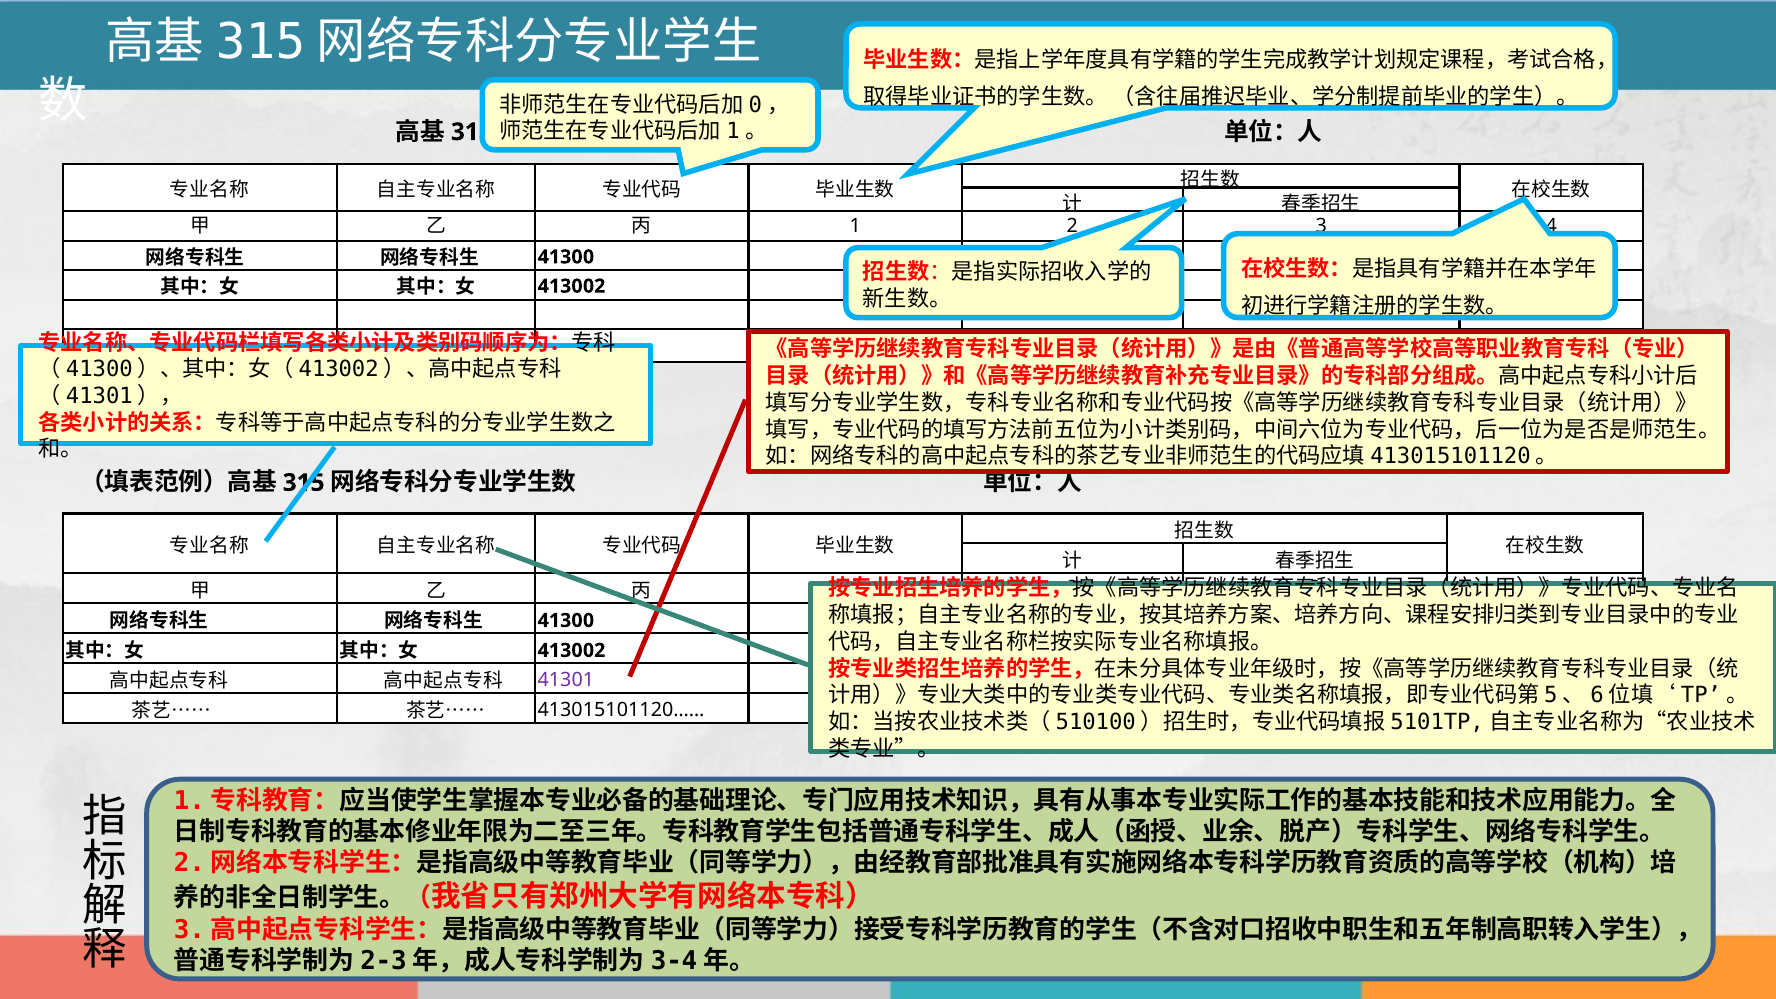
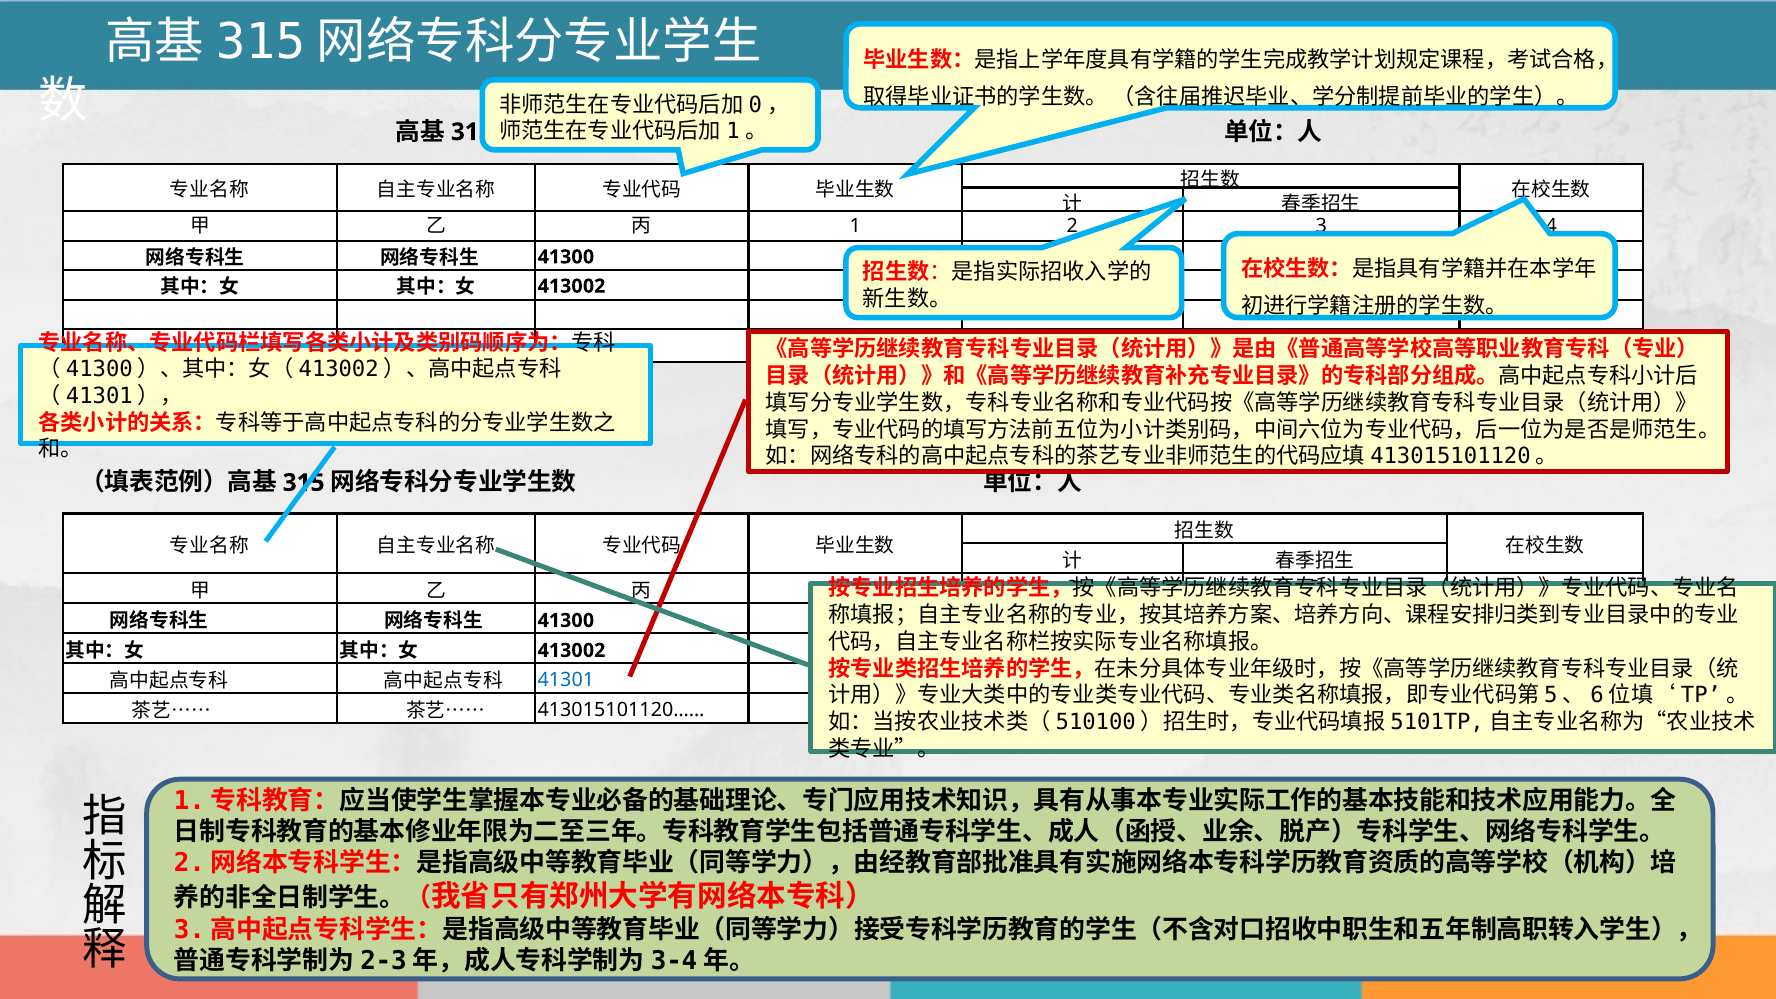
41301 colour: purple -> blue (566, 680)
